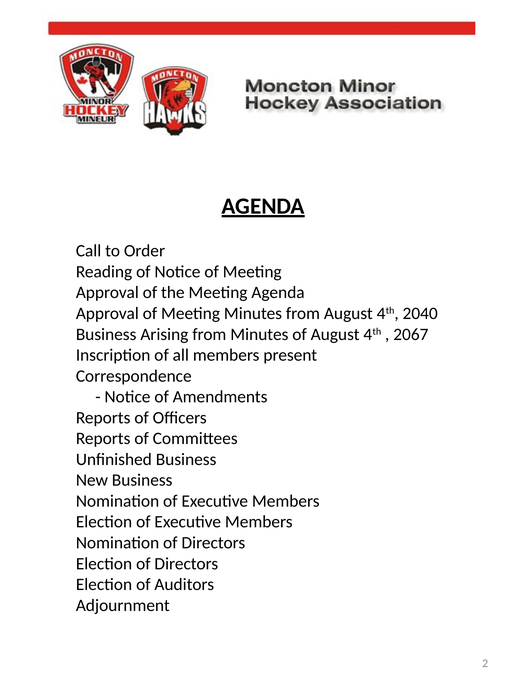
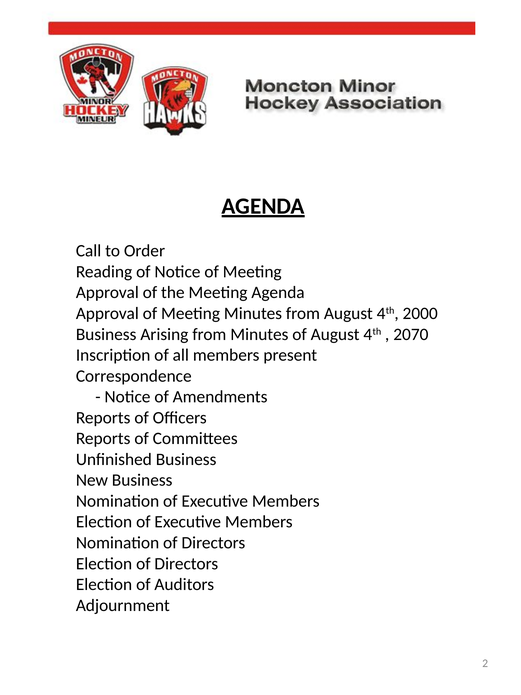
2040: 2040 -> 2000 (420, 313)
2067: 2067 -> 2070 (411, 334)
